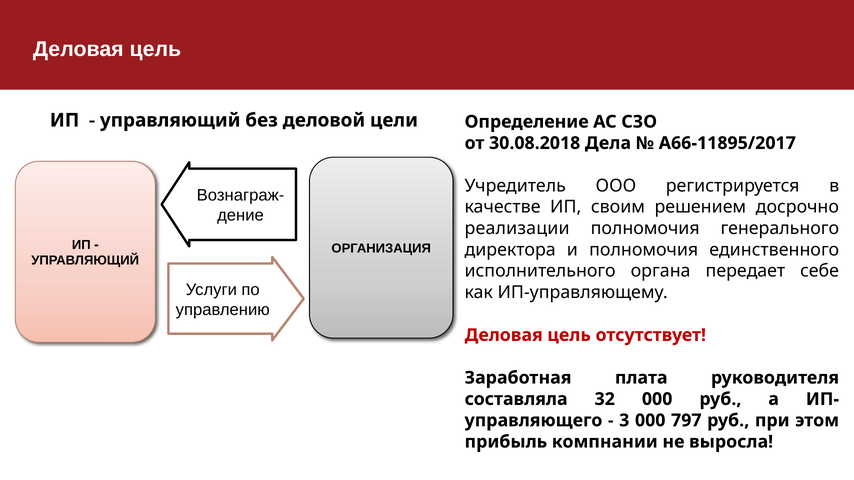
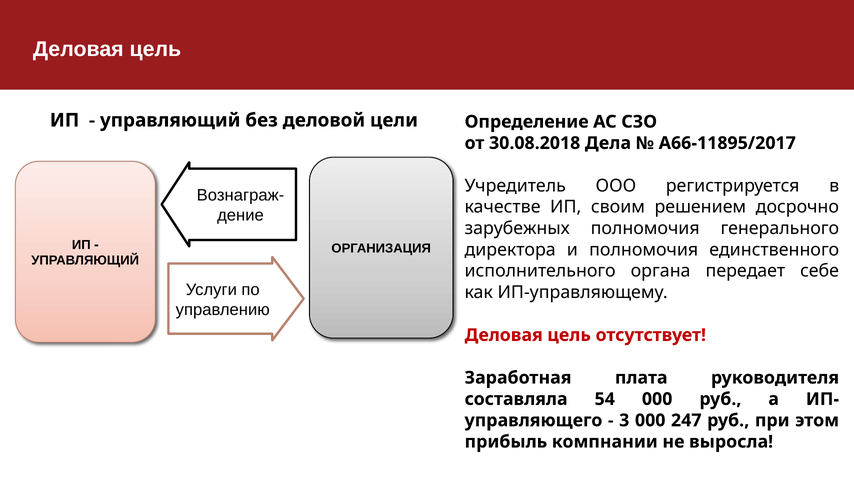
реализации: реализации -> зарубежных (517, 229)
32: 32 -> 54 (605, 399)
797: 797 -> 247 (686, 421)
